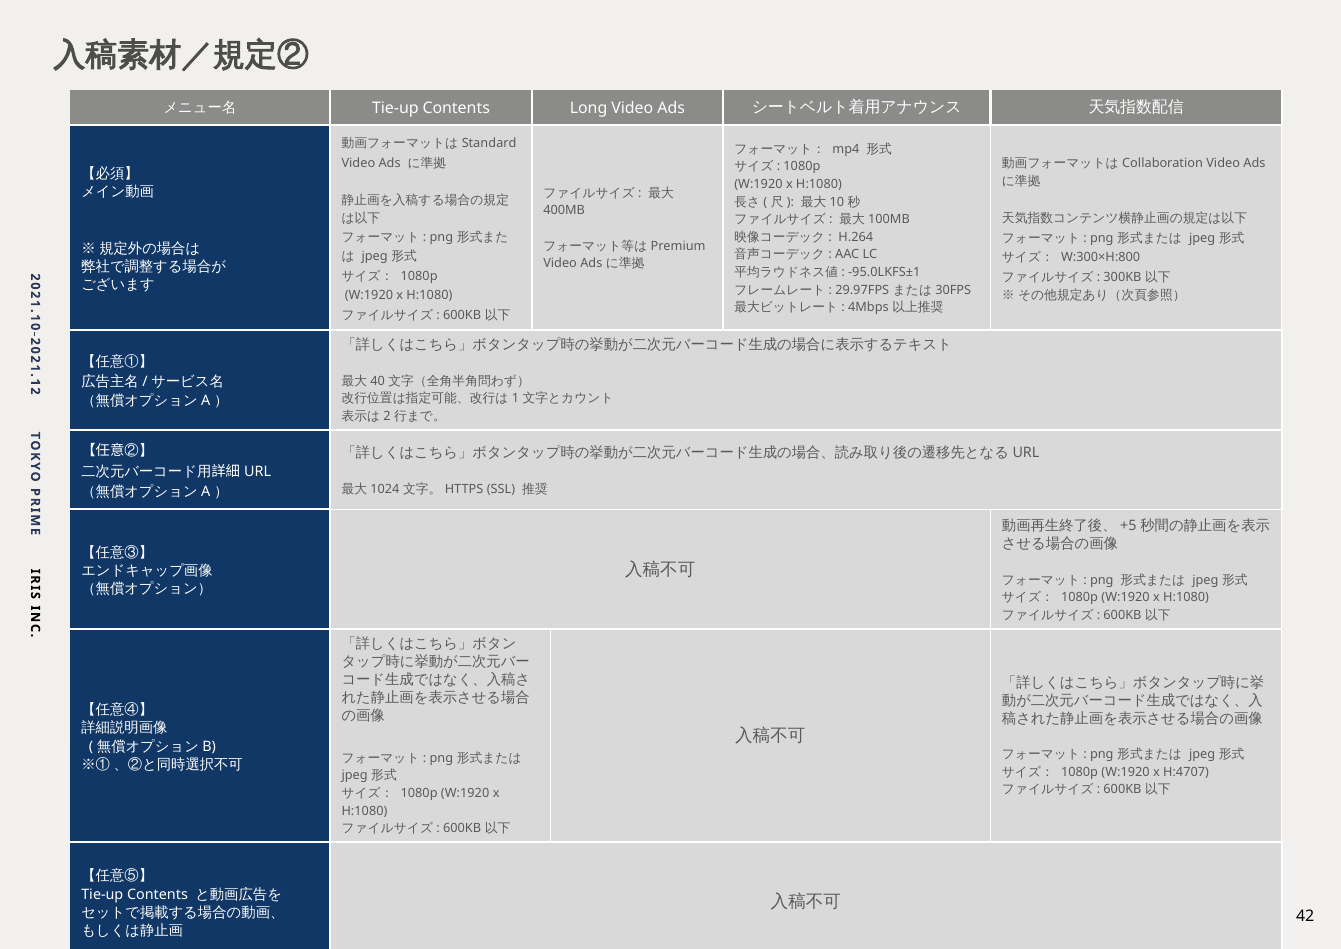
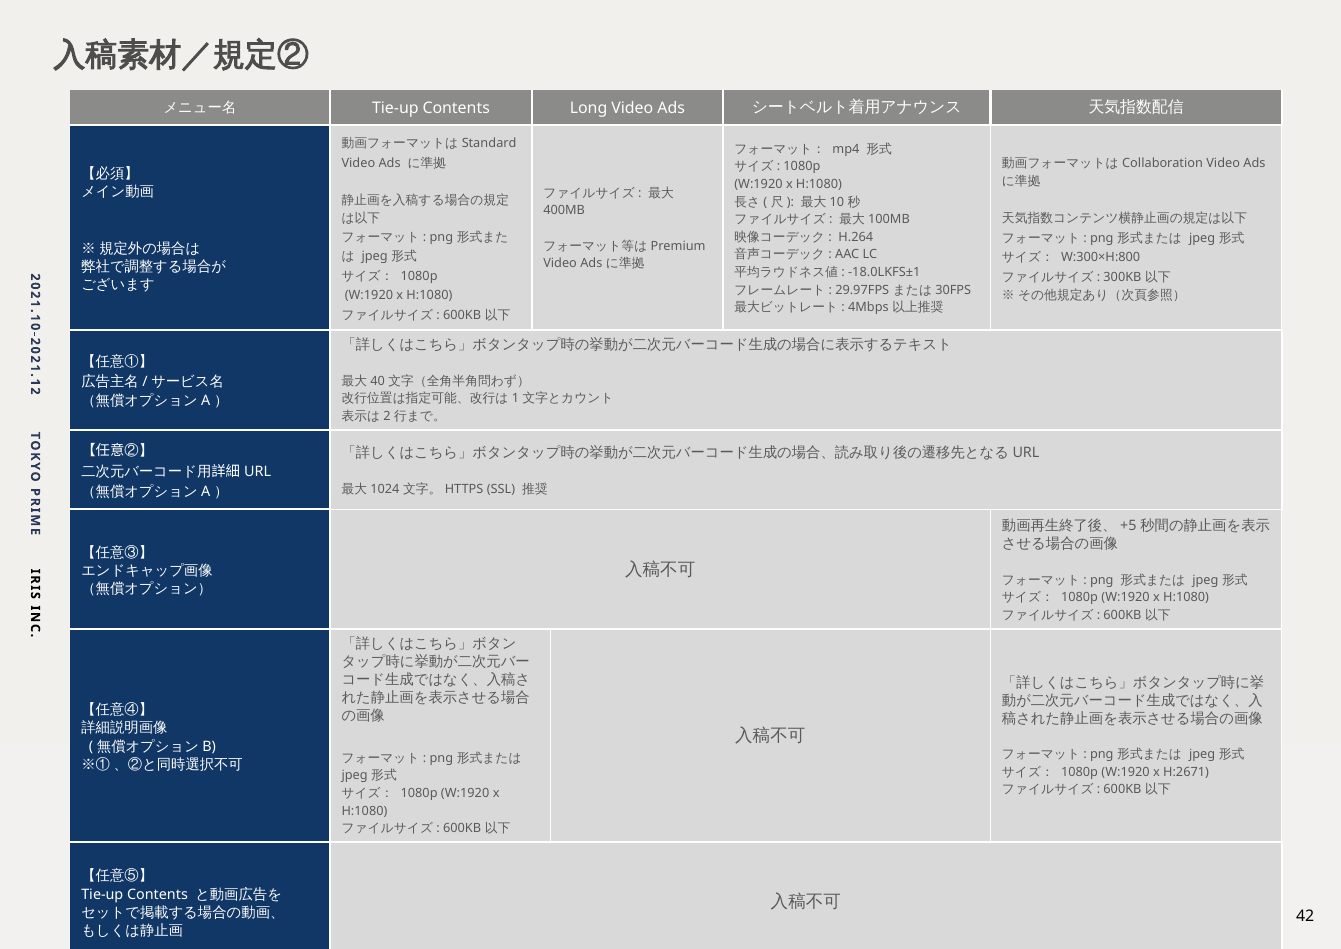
-95.0LKFS±1: -95.0LKFS±1 -> -18.0LKFS±1 (884, 272)
H:4707: H:4707 -> H:2671 (1186, 771)
